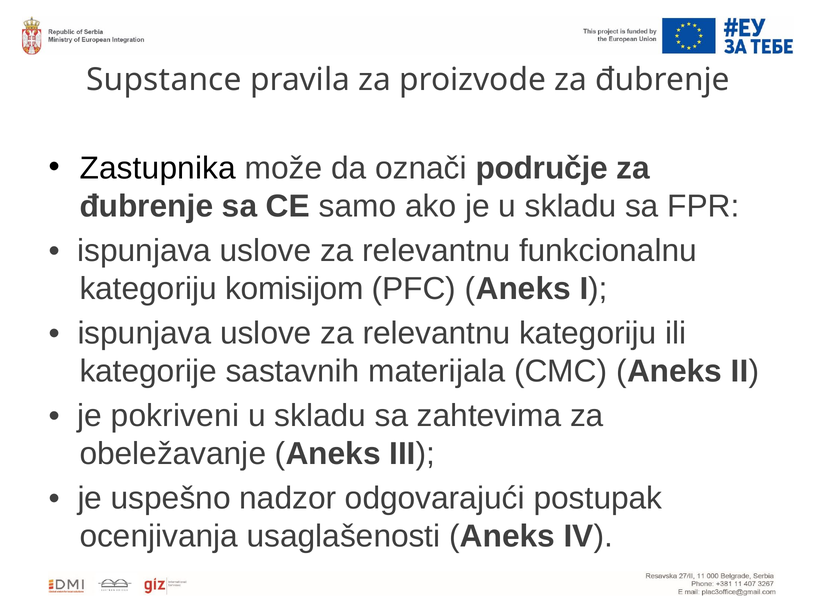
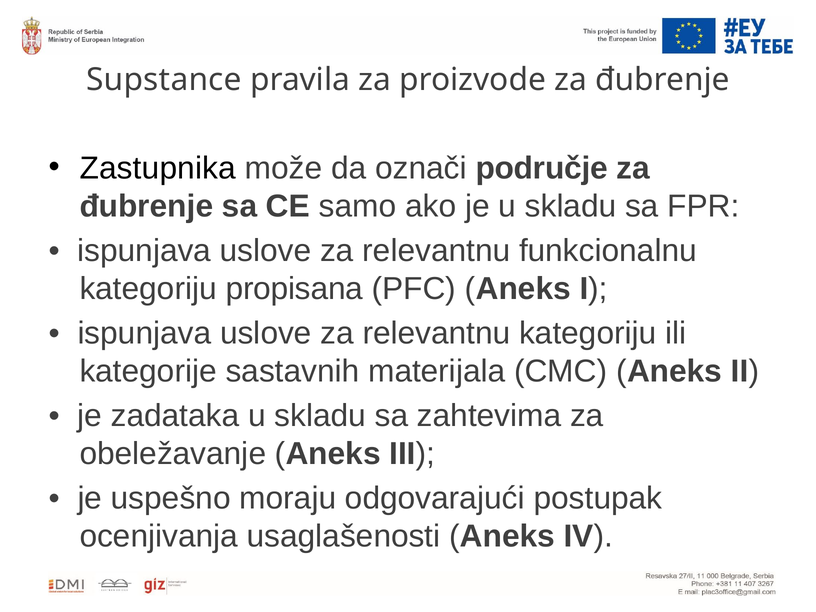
komisijom: komisijom -> propisana (294, 289)
pokriveni: pokriveni -> zadataka (175, 416)
nadzor: nadzor -> moraju (288, 498)
